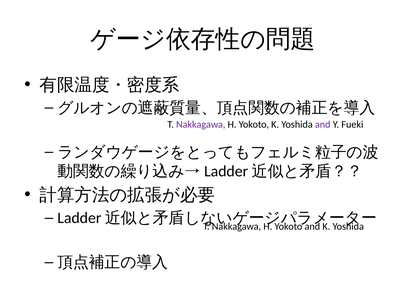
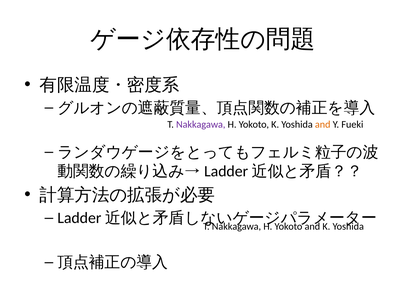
and colour: purple -> orange (323, 124)
